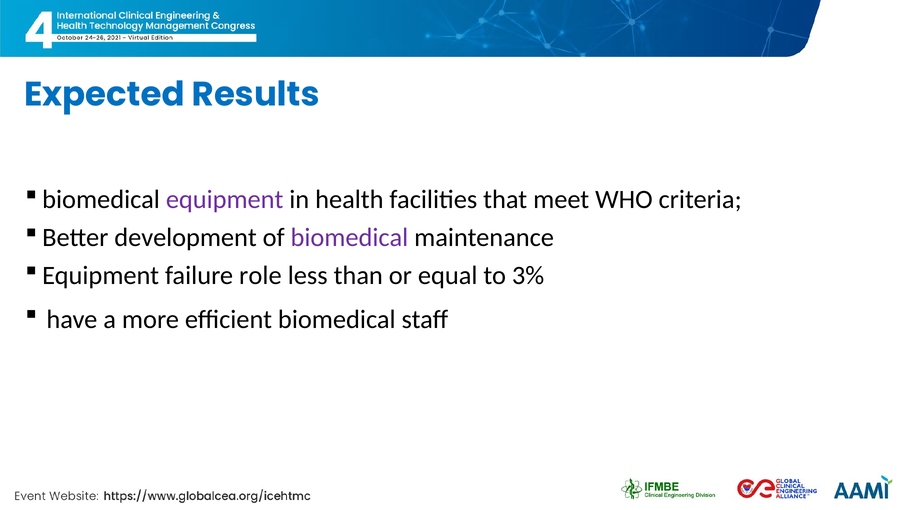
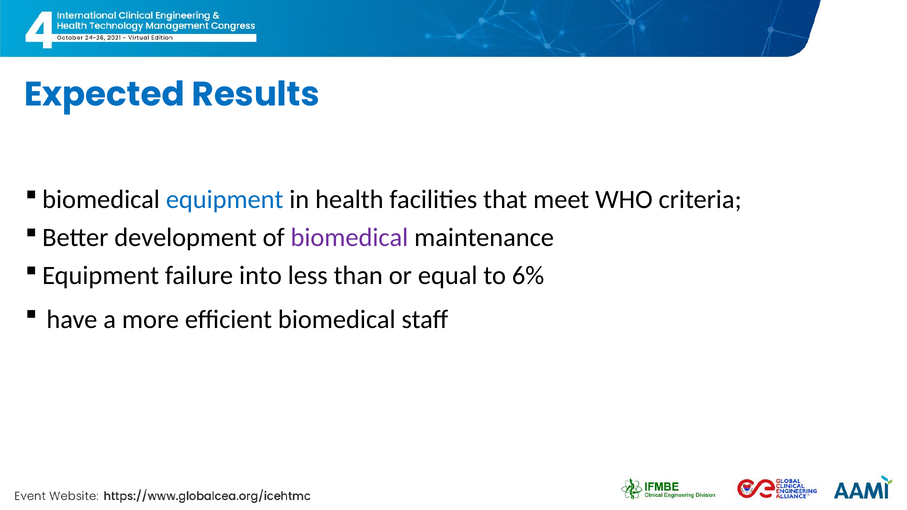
equipment colour: purple -> blue (225, 200)
role: role -> into (260, 276)
3%: 3% -> 6% (528, 276)
